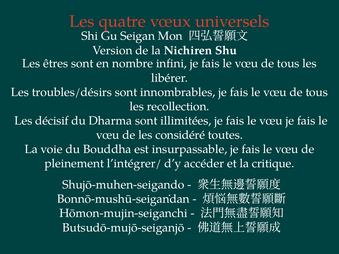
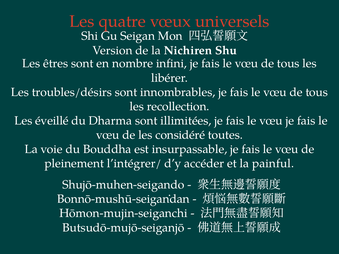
décisif: décisif -> éveillé (52, 121)
critique: critique -> painful (273, 164)
